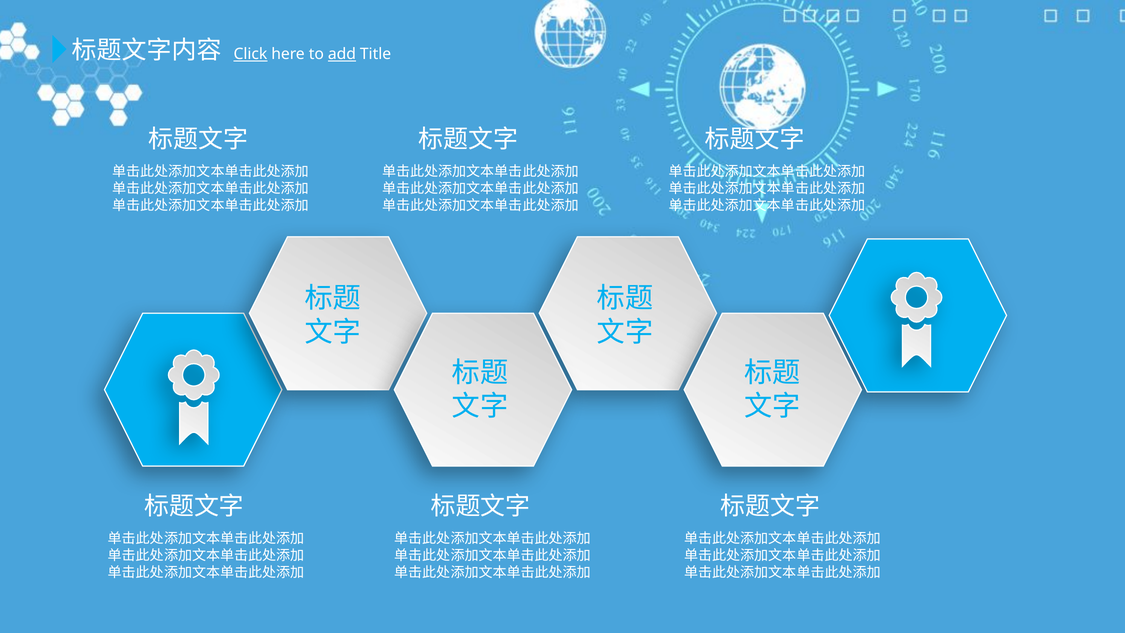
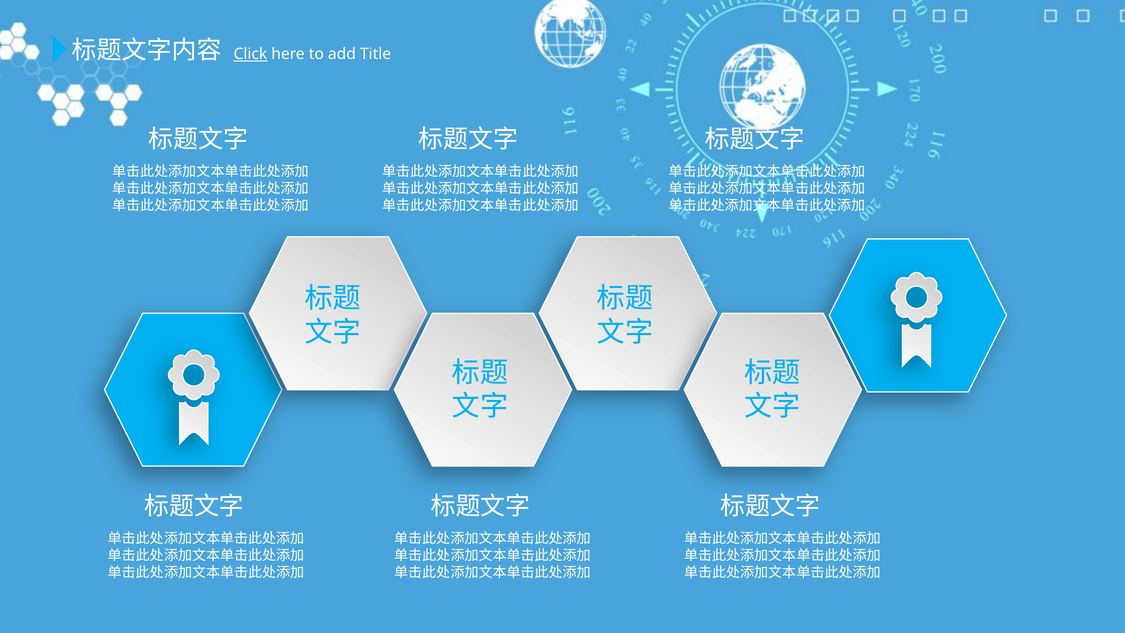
add underline: present -> none (342, 54)
